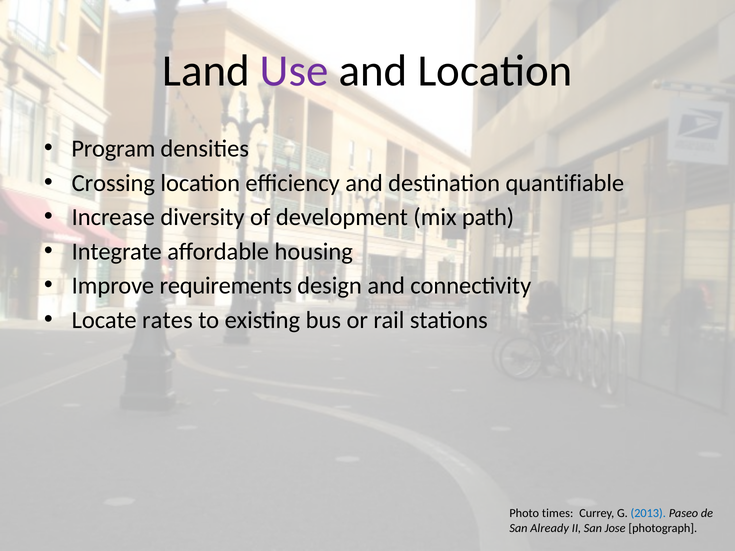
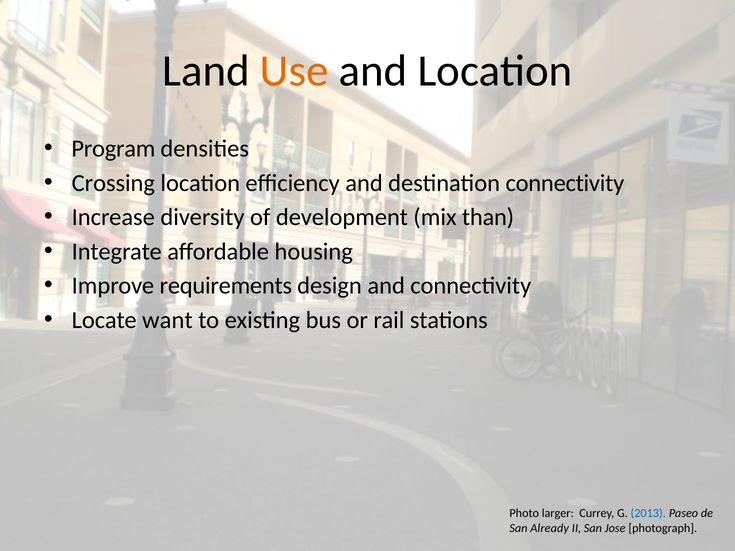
Use colour: purple -> orange (294, 71)
destination quantifiable: quantifiable -> connectivity (565, 183)
path: path -> than (488, 217)
rates: rates -> want (167, 320)
times: times -> larger (558, 514)
